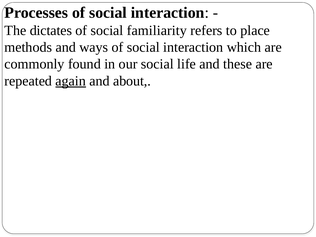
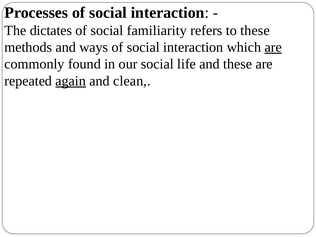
to place: place -> these (255, 30)
are underline: none -> present (273, 47)
about: about -> clean (132, 81)
